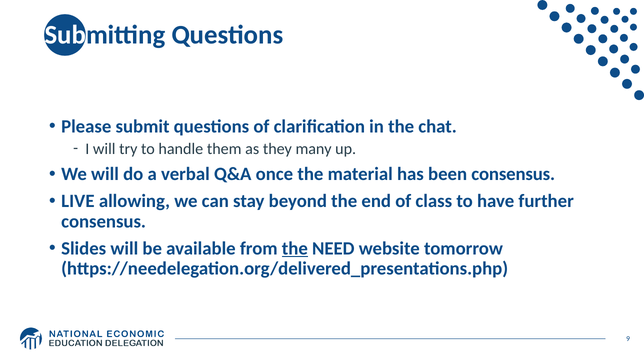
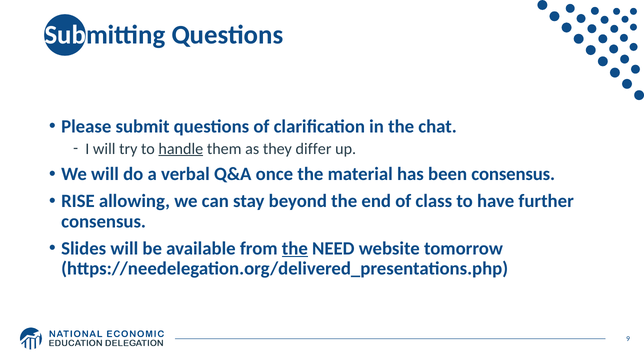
handle underline: none -> present (181, 149)
many: many -> differ (314, 149)
LIVE: LIVE -> RISE (78, 201)
